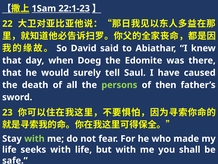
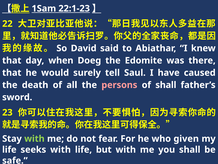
persons colour: light green -> pink (119, 85)
of then: then -> shall (166, 85)
made: made -> given (186, 138)
